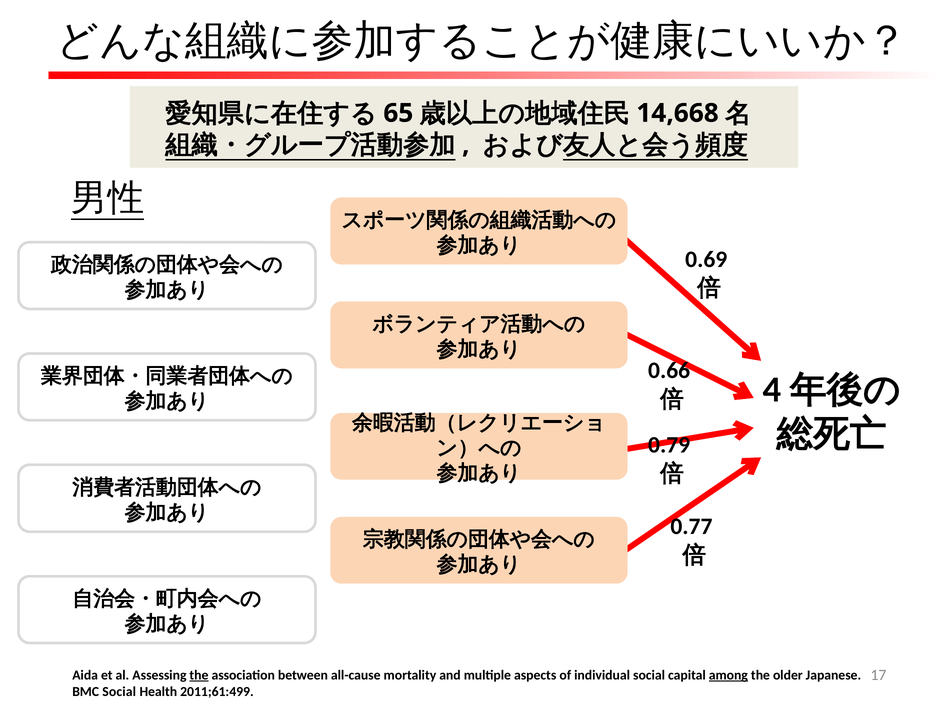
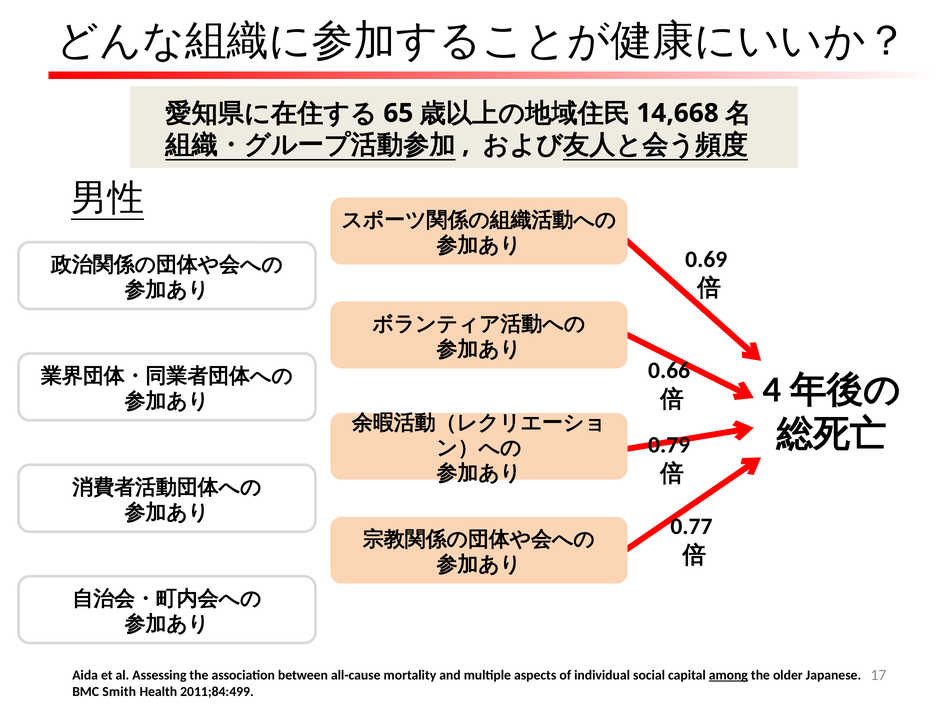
the underline: present -> none (199, 675)
BMC Social: Social -> Smith (119, 692)
2011;61:499: 2011;61:499 -> 2011;84:499 (217, 692)
